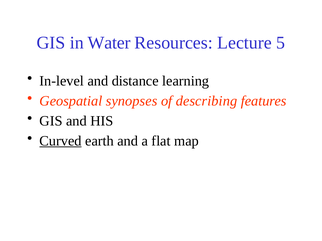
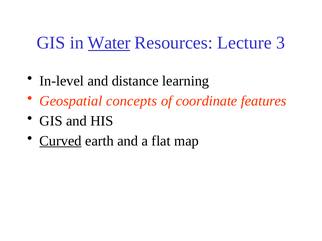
Water underline: none -> present (109, 43)
5: 5 -> 3 (281, 43)
synopses: synopses -> concepts (132, 101)
describing: describing -> coordinate (207, 101)
